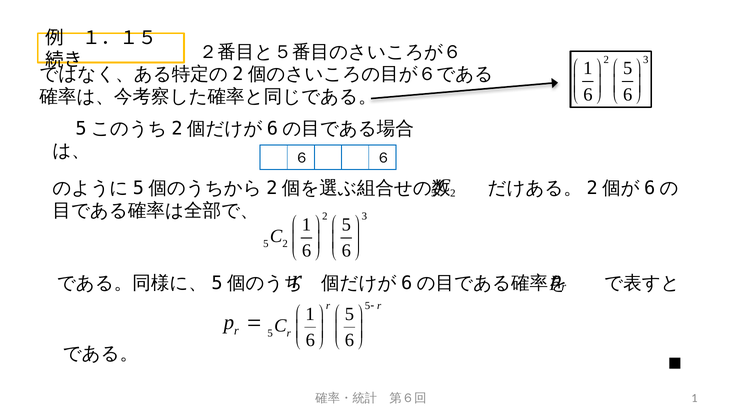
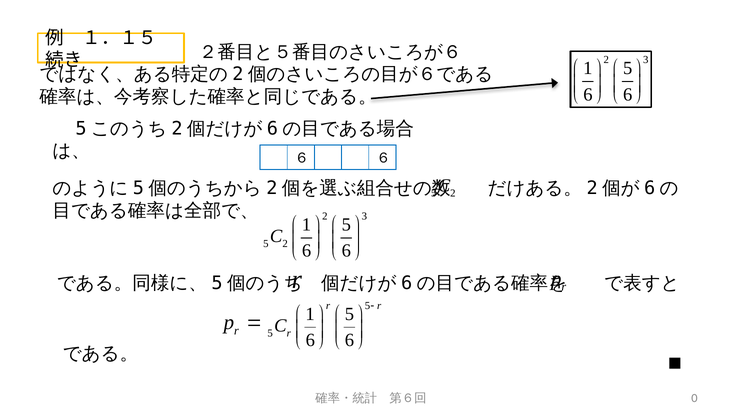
1: 1 -> 0 (694, 399)
